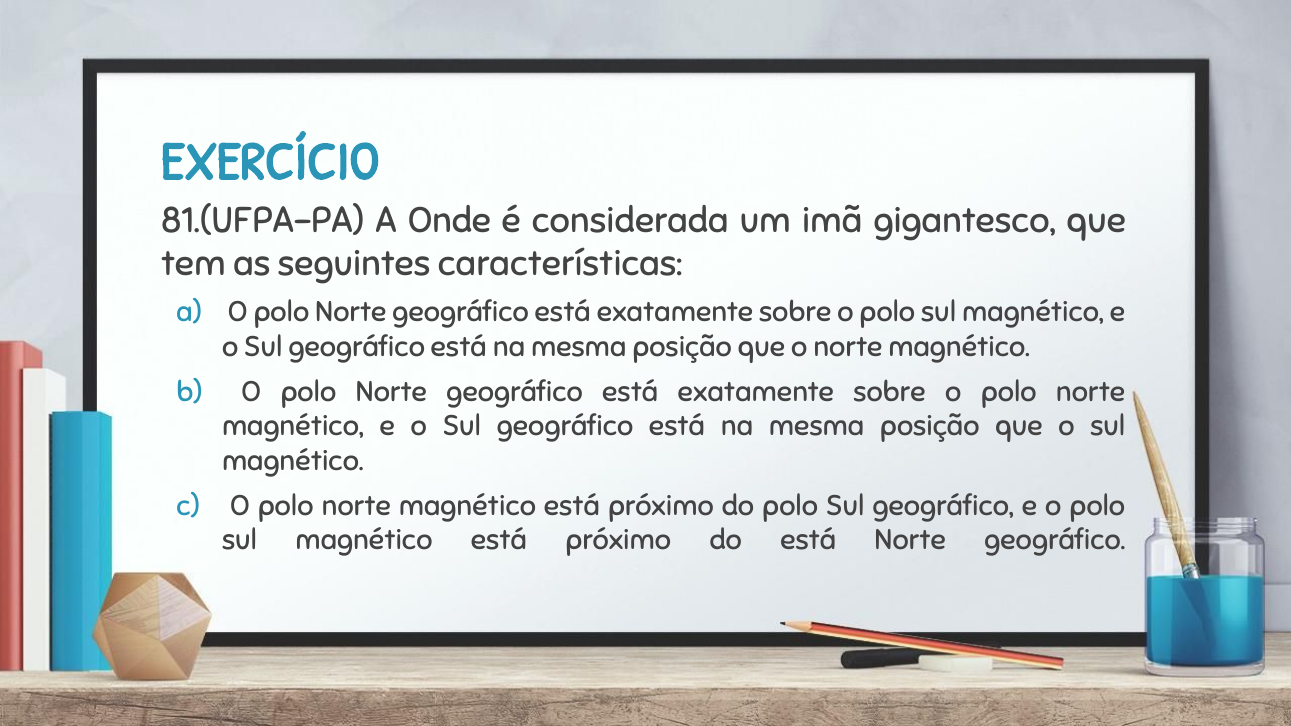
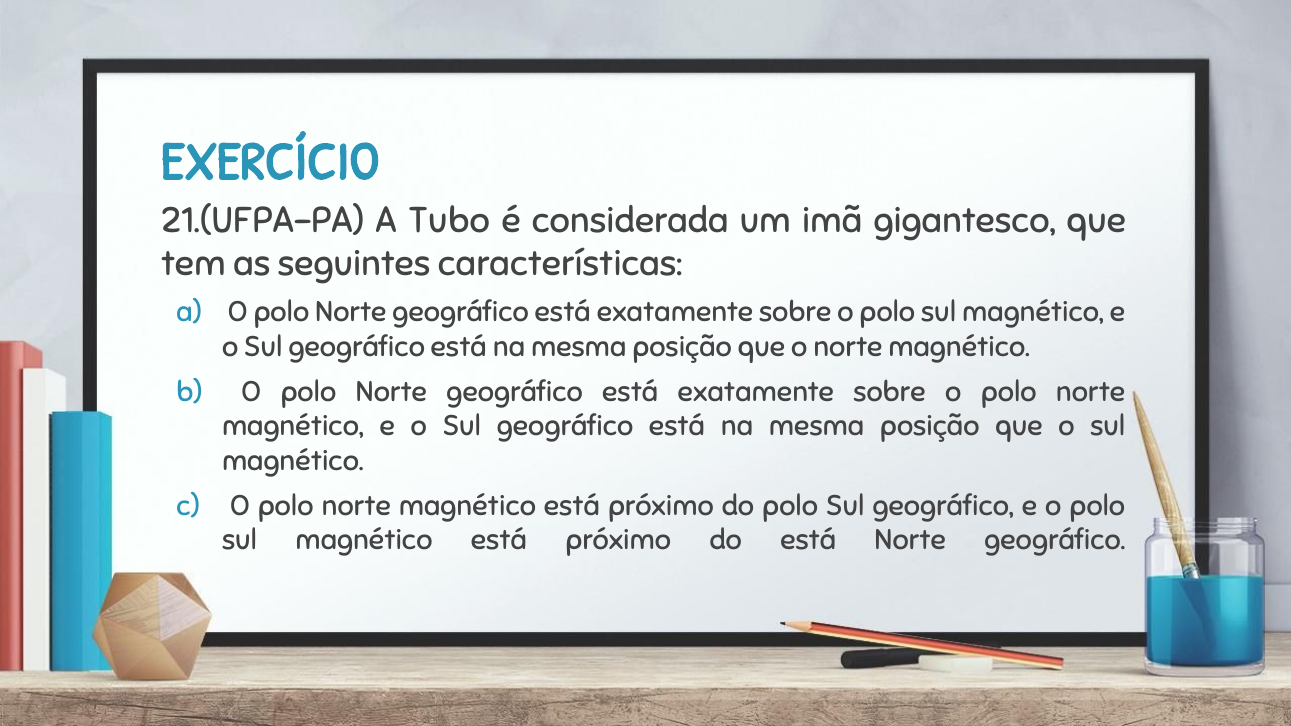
81.(UFPA-PA: 81.(UFPA-PA -> 21.(UFPA-PA (263, 221)
Onde: Onde -> Tubo (449, 221)
